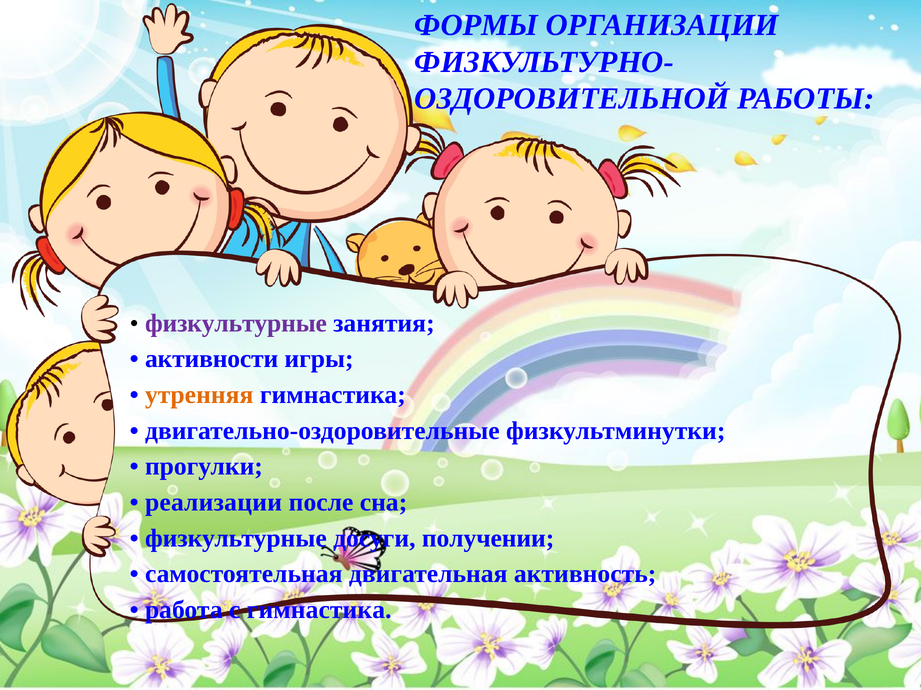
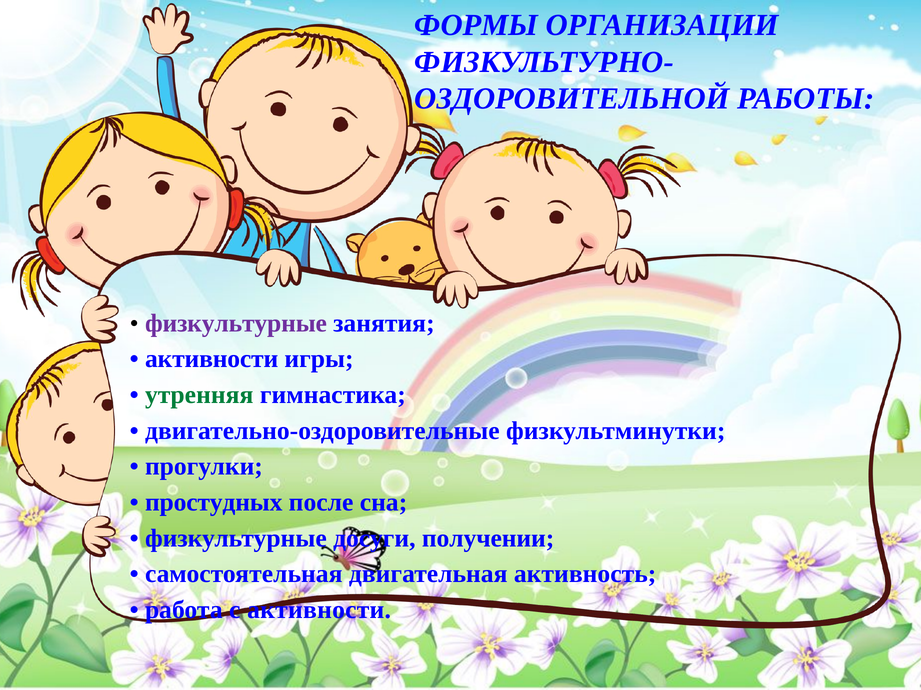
утренняя colour: orange -> green (199, 395)
реализации: реализации -> простудных (214, 503)
с гимнастика: гимнастика -> активности (319, 610)
